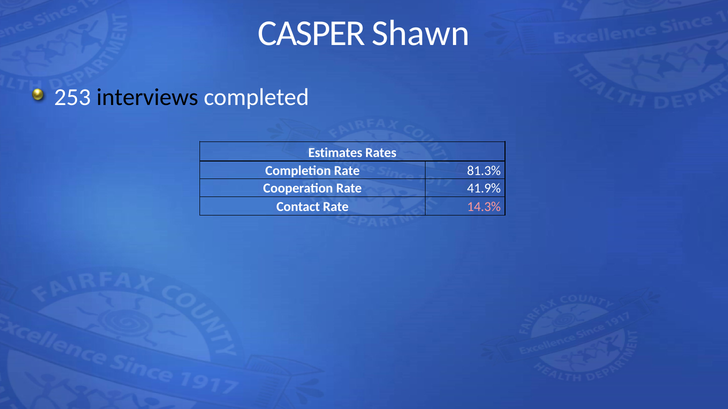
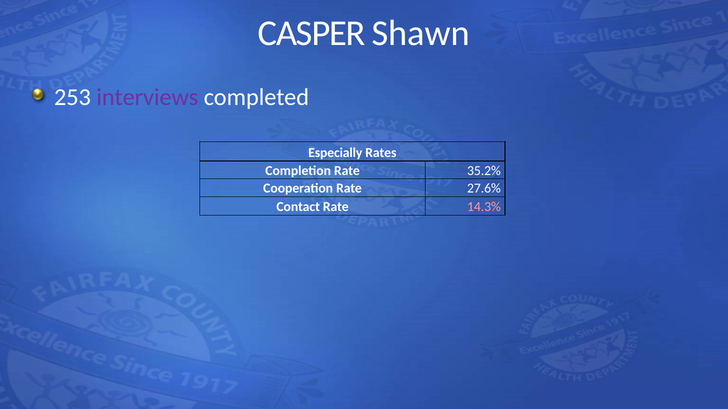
interviews colour: black -> purple (147, 97)
Estimates: Estimates -> Especially (335, 153)
81.3%: 81.3% -> 35.2% (484, 171)
41.9%: 41.9% -> 27.6% (484, 189)
